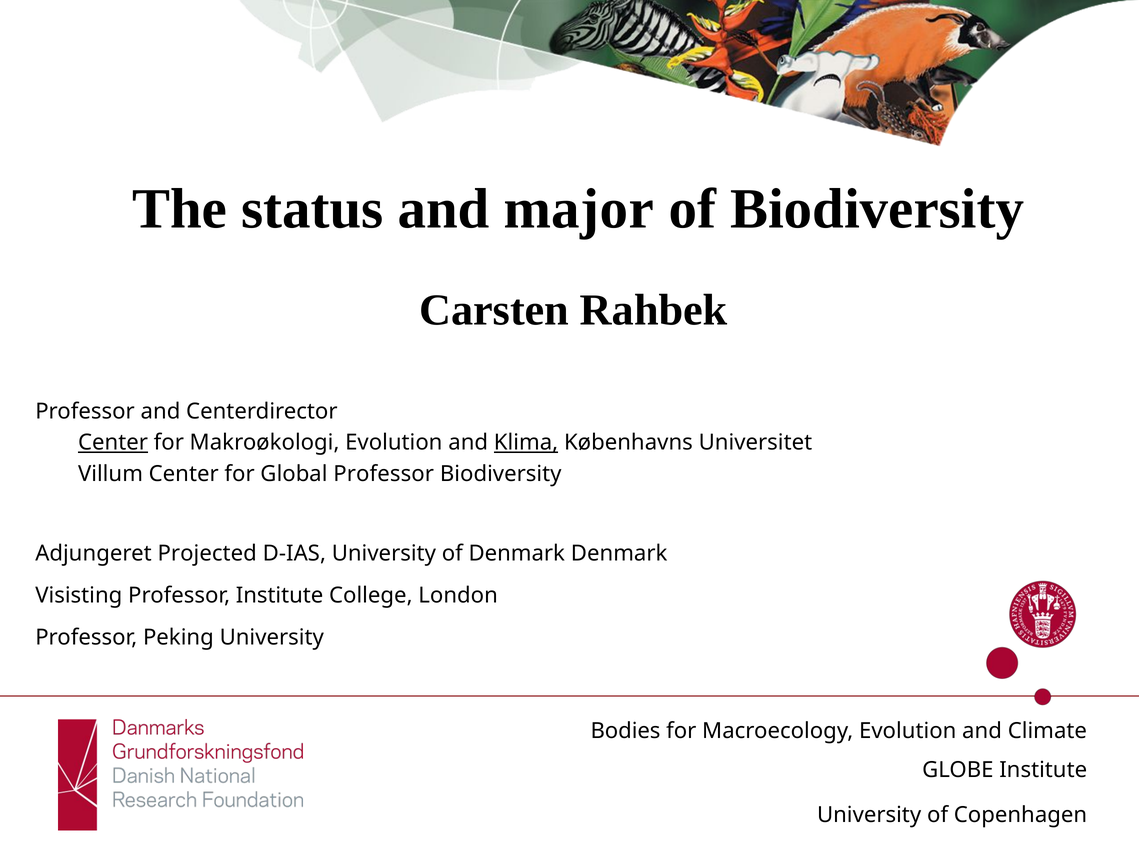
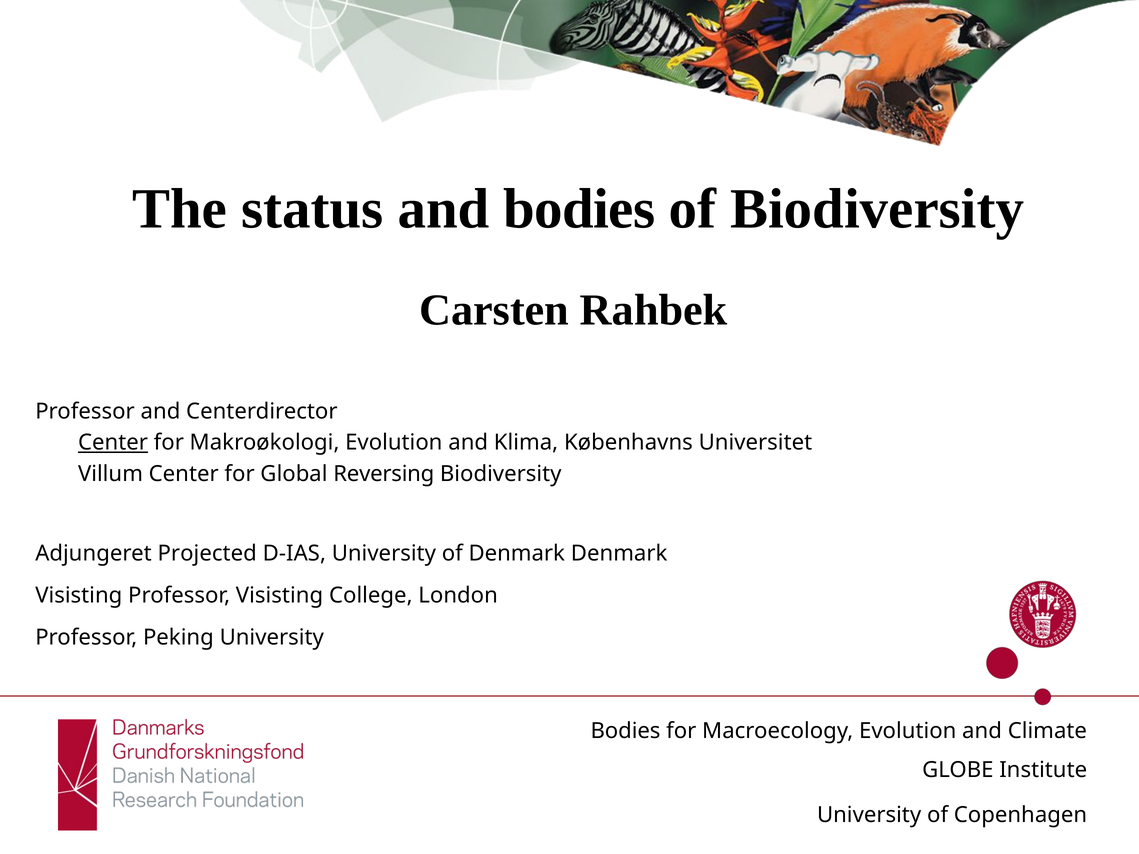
and major: major -> bodies (579, 209)
Klima underline: present -> none (526, 443)
Global Professor: Professor -> Reversing (384, 474)
Professor Institute: Institute -> Visisting (279, 596)
